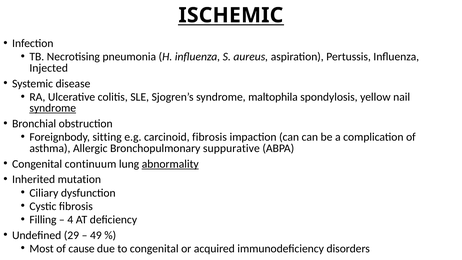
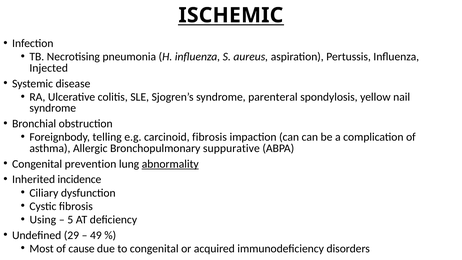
maltophila: maltophila -> parenteral (273, 97)
syndrome underline: present -> none (53, 108)
sitting: sitting -> telling (107, 137)
continuum: continuum -> prevention (91, 164)
mutation: mutation -> incidence (79, 179)
Filling: Filling -> Using (43, 220)
4: 4 -> 5 (70, 220)
